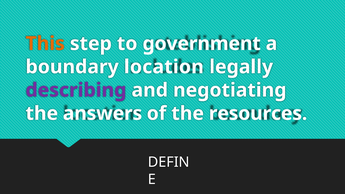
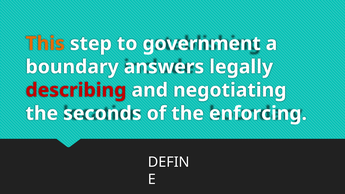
location: location -> answers (164, 67)
describing colour: purple -> red (76, 90)
answers: answers -> seconds (102, 113)
resources: resources -> enforcing (258, 113)
